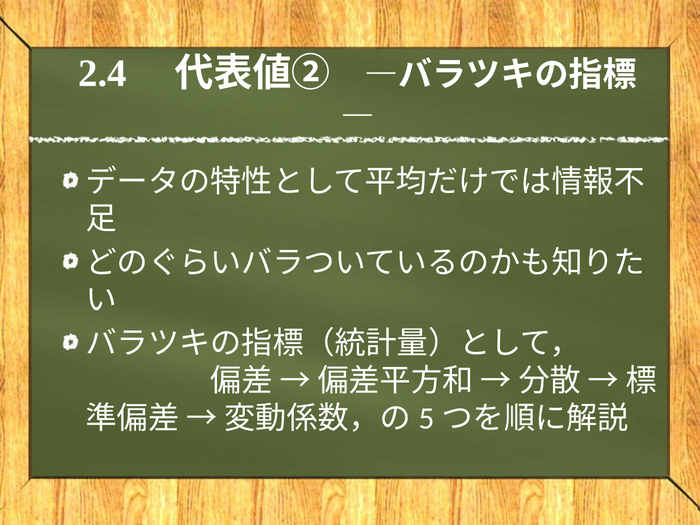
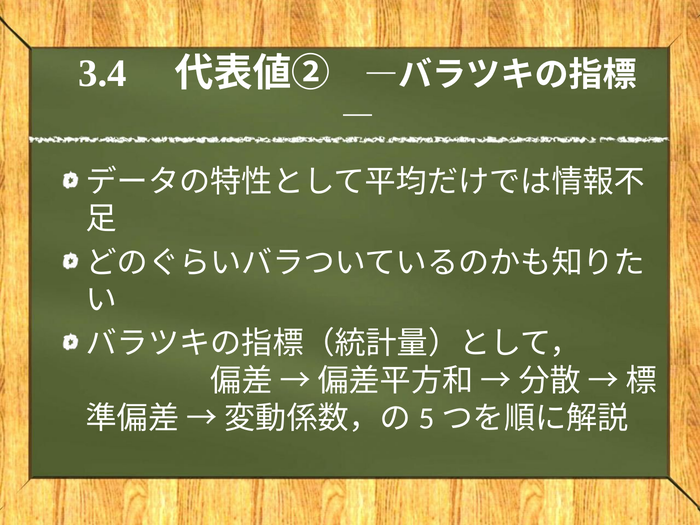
2.4: 2.4 -> 3.4 (102, 74)
